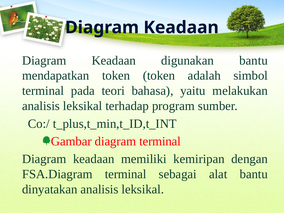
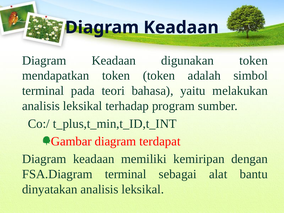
digunakan bantu: bantu -> token (253, 60)
diagram terminal: terminal -> terdapat (160, 141)
